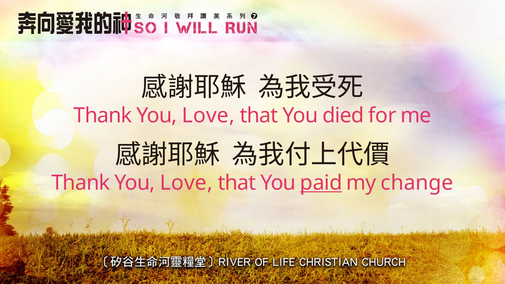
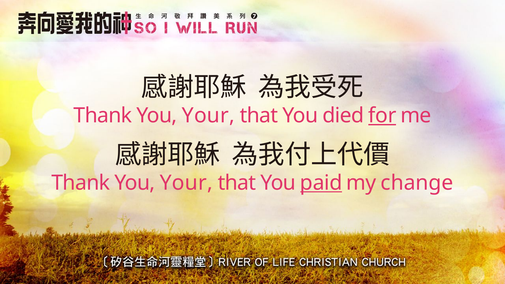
Love: Love -> Your (208, 116)
for underline: none -> present (382, 116)
Love: Love -> Your (186, 183)
